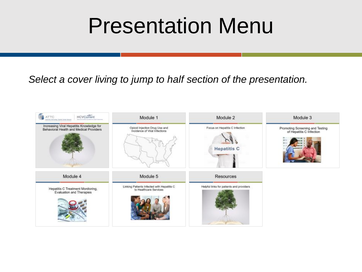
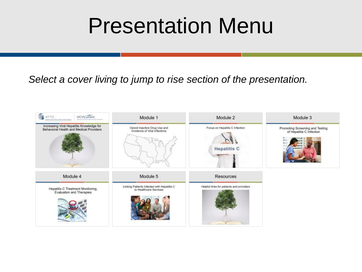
half: half -> rise (176, 79)
